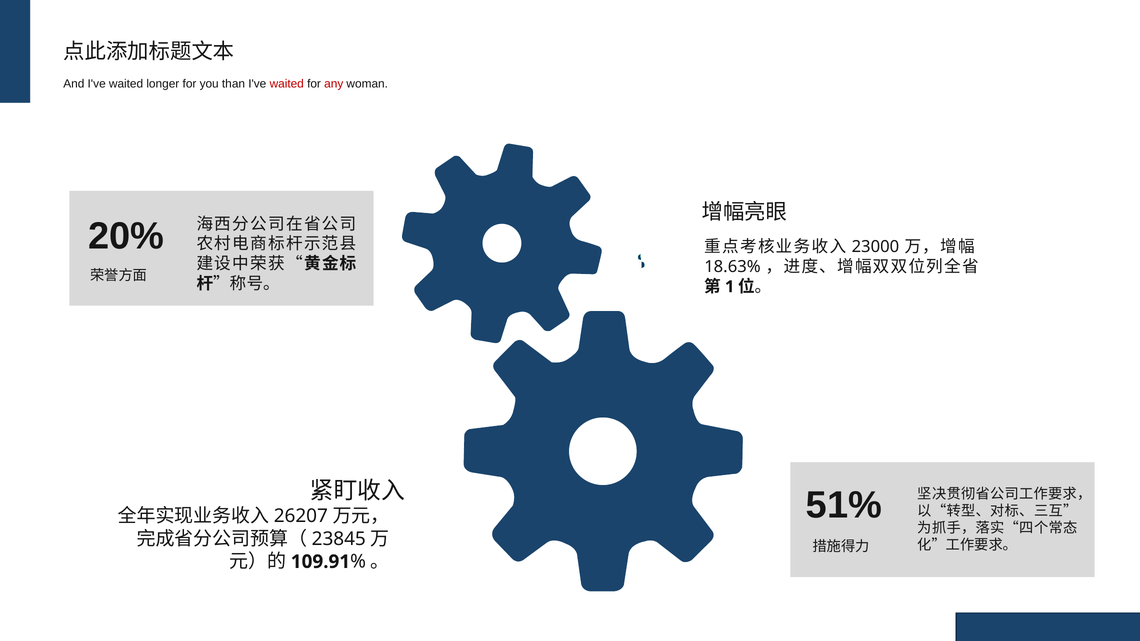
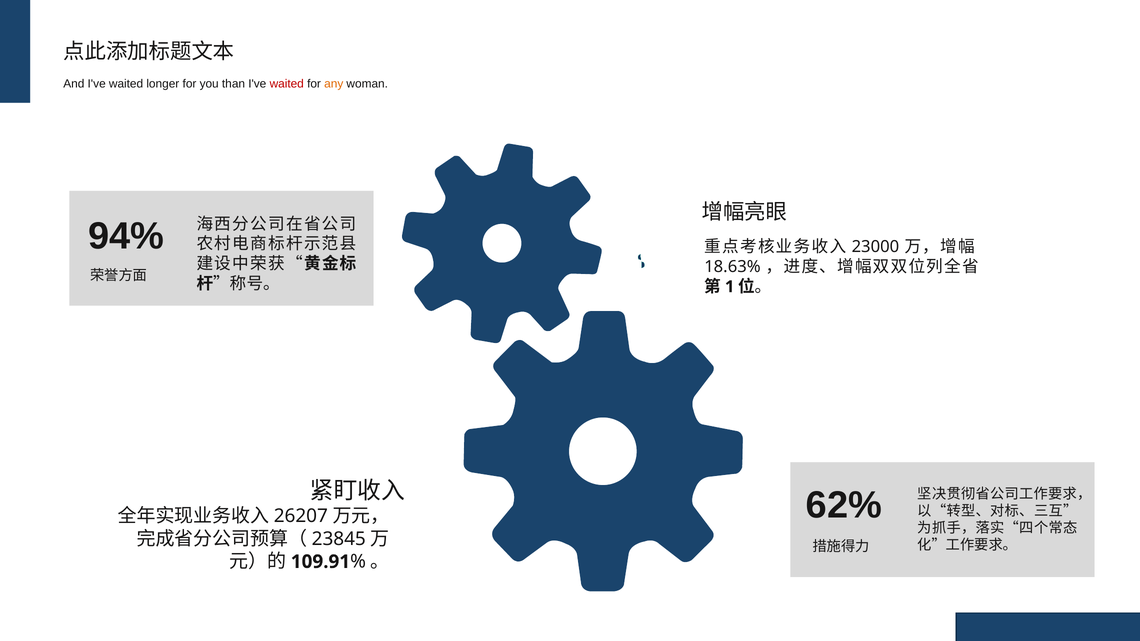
any colour: red -> orange (334, 84)
20%: 20% -> 94% (126, 236)
51%: 51% -> 62% (844, 505)
